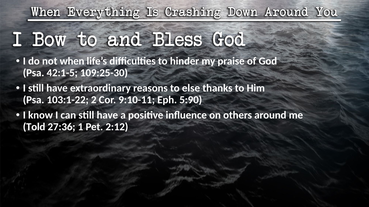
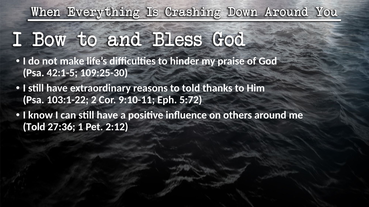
when: when -> make (72, 61)
to else: else -> told (191, 88)
5:90: 5:90 -> 5:72 (191, 100)
